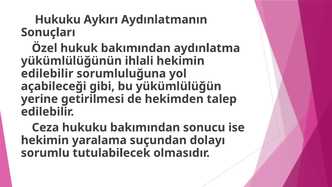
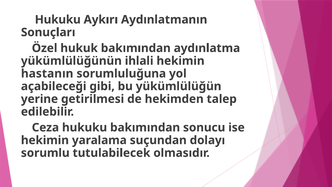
edilebilir: edilebilir -> hastanın (47, 73)
